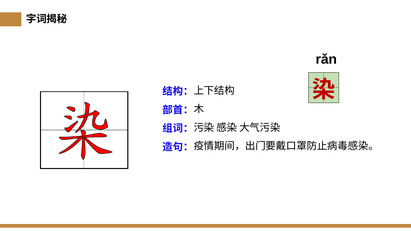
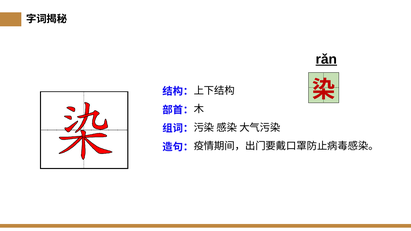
rǎn underline: none -> present (326, 59)
